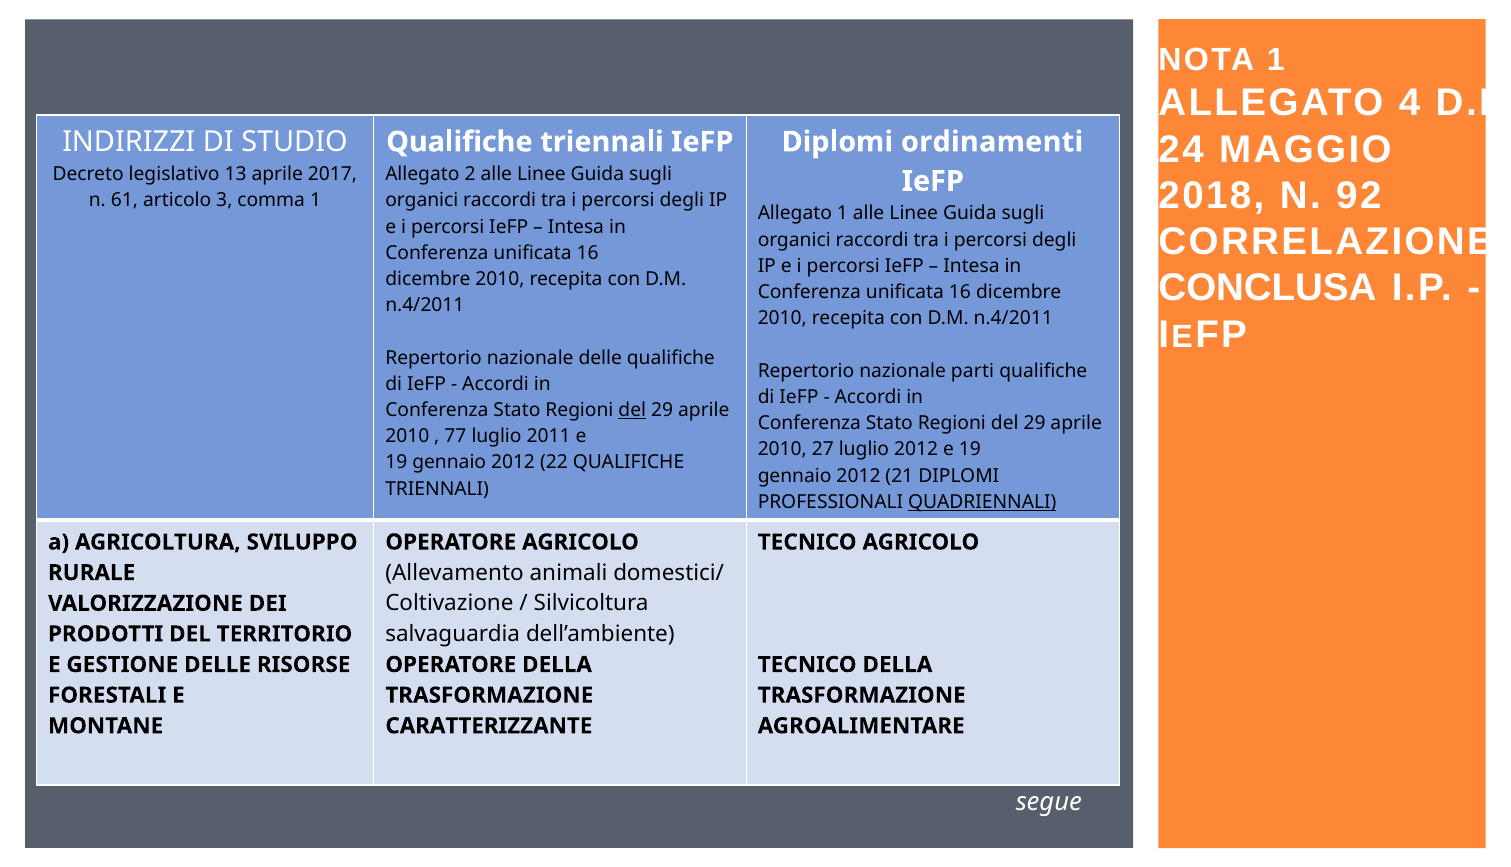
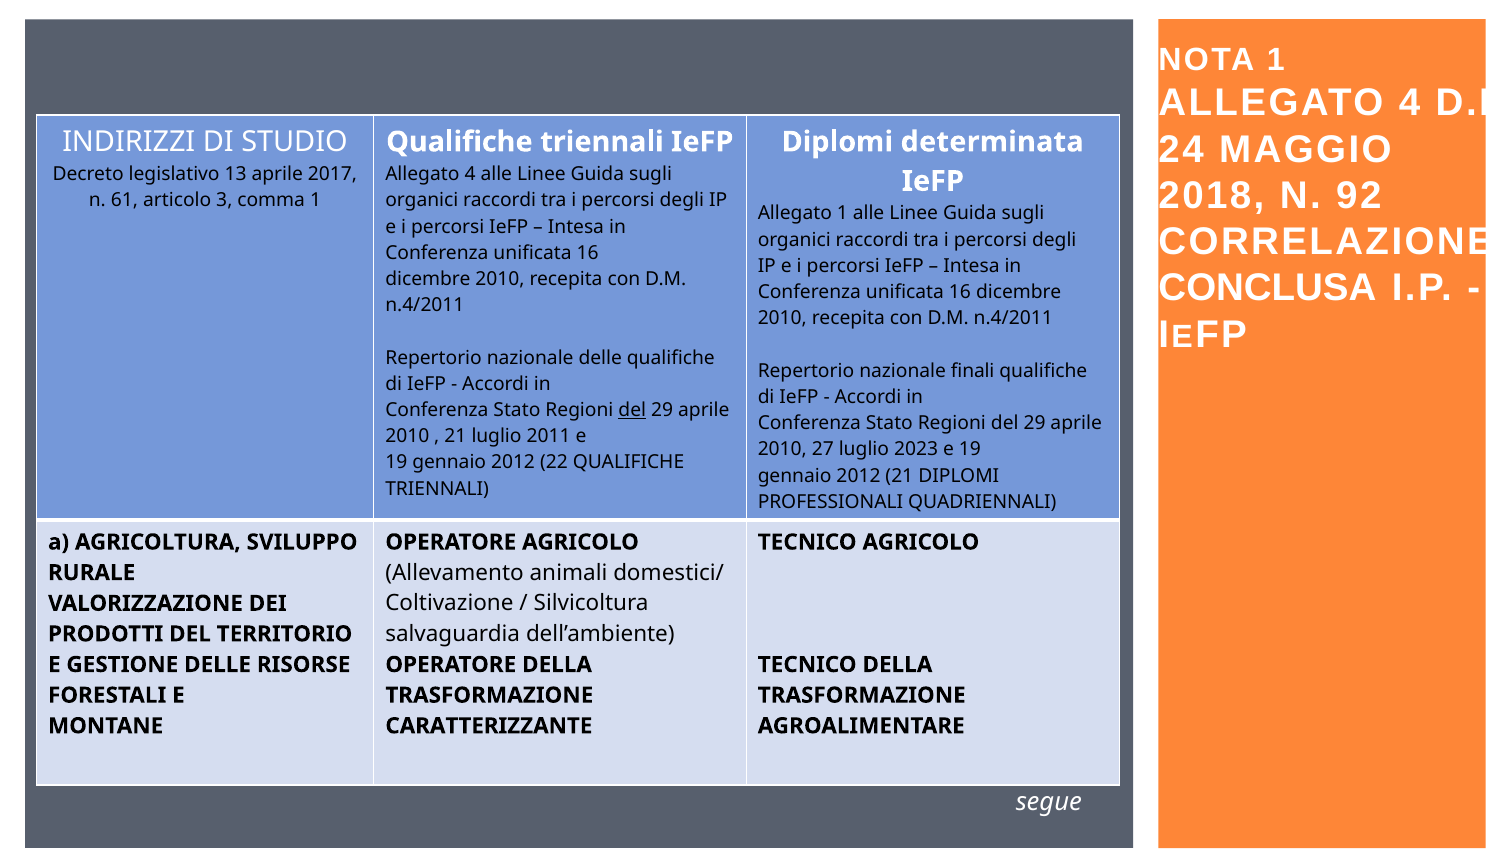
ordinamenti: ordinamenti -> determinata (992, 142)
2: 2 -> 4 (470, 174)
parti: parti -> finali (973, 371)
77: 77 -> 21 (455, 436)
luglio 2012: 2012 -> 2023 (916, 449)
QUADRIENNALI underline: present -> none (982, 502)
